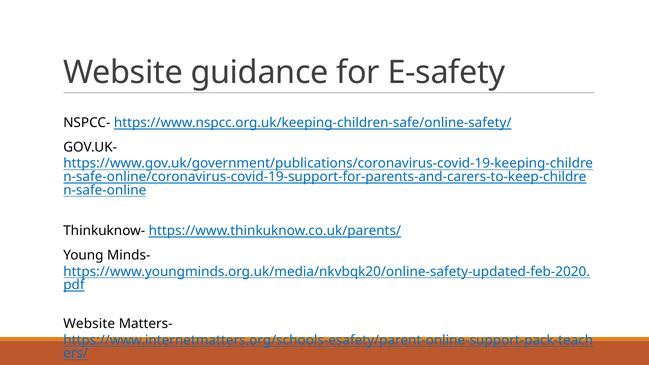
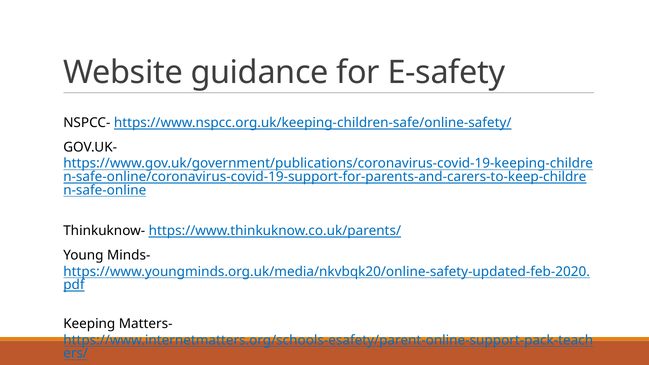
Website: Website -> Keeping (89, 324)
